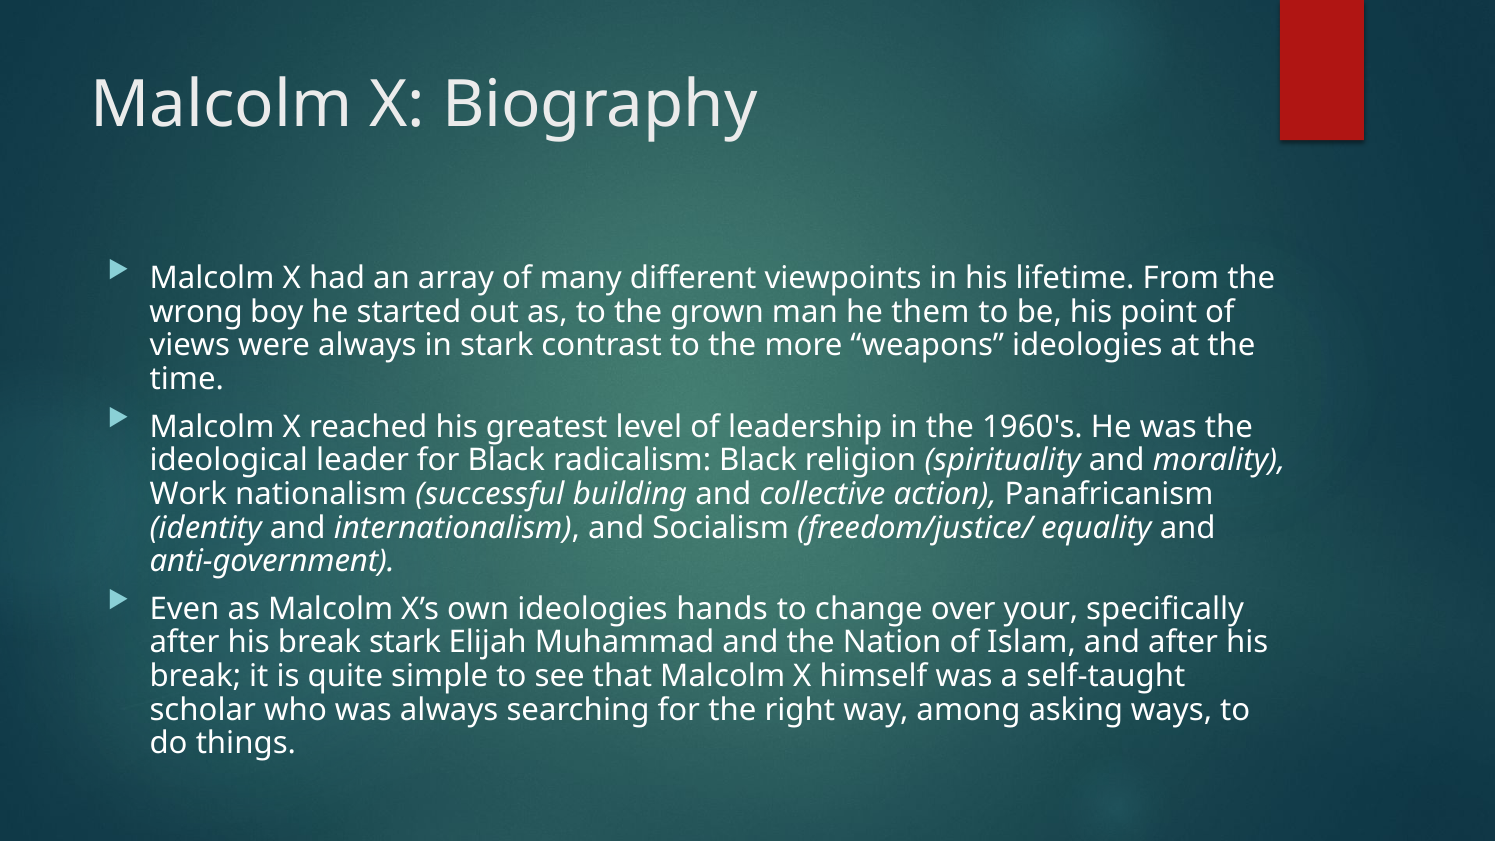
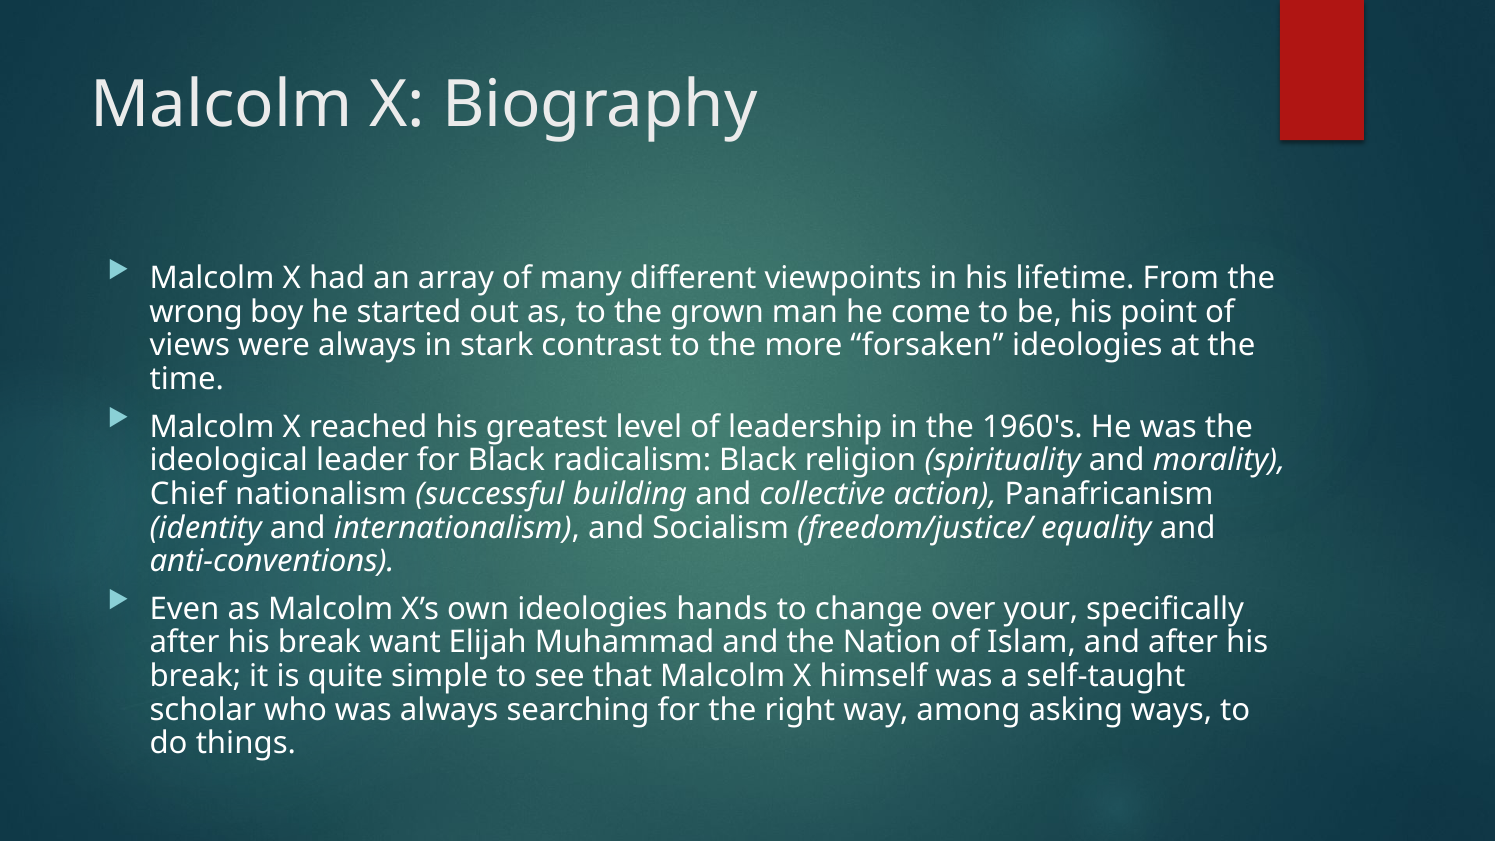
them: them -> come (931, 312)
weapons: weapons -> forsaken (927, 346)
Work: Work -> Chief (188, 494)
anti-government: anti-government -> anti-conventions (272, 561)
break stark: stark -> want (405, 643)
